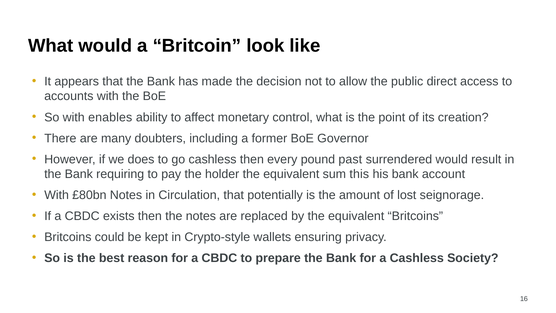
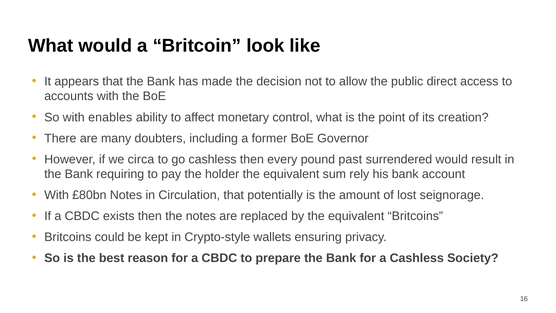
does: does -> circa (141, 159)
this: this -> rely (359, 174)
